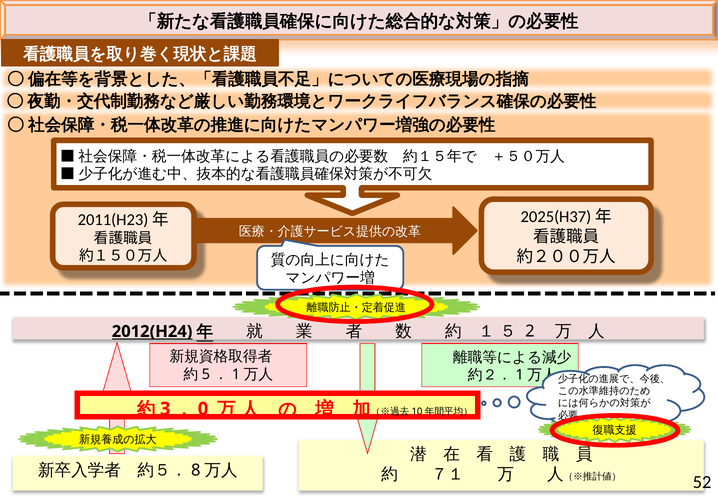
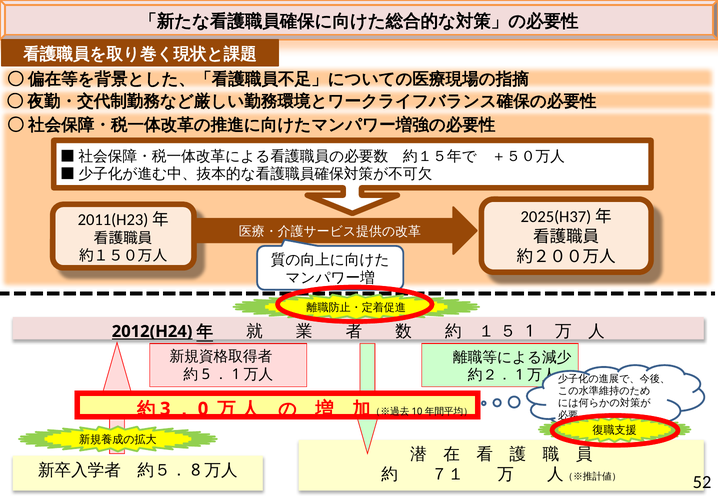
2: 2 -> 1 (530, 331)
